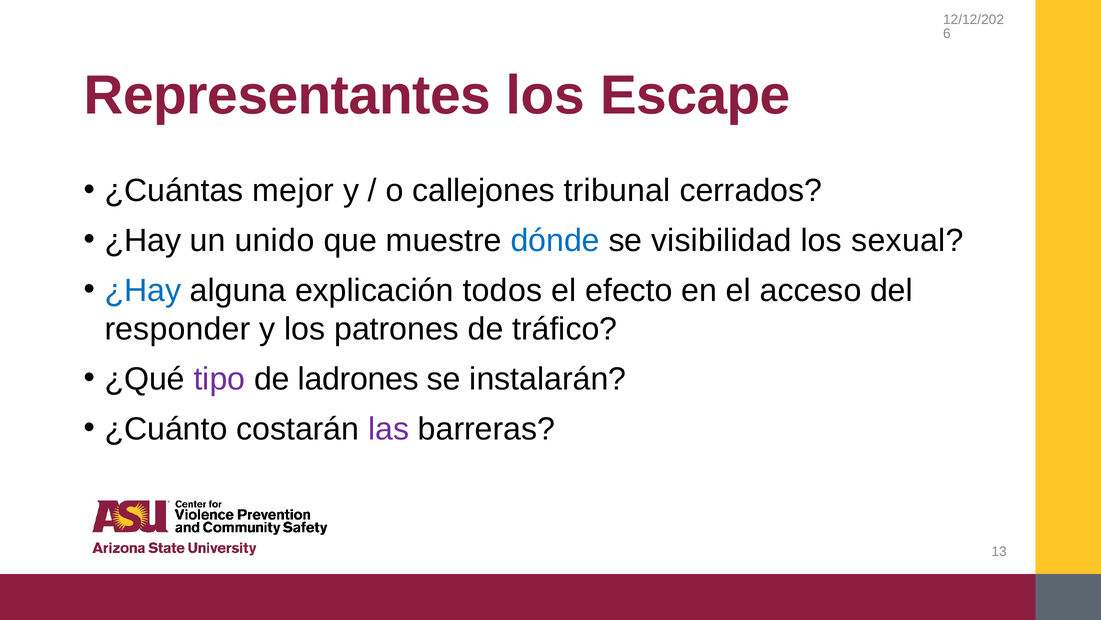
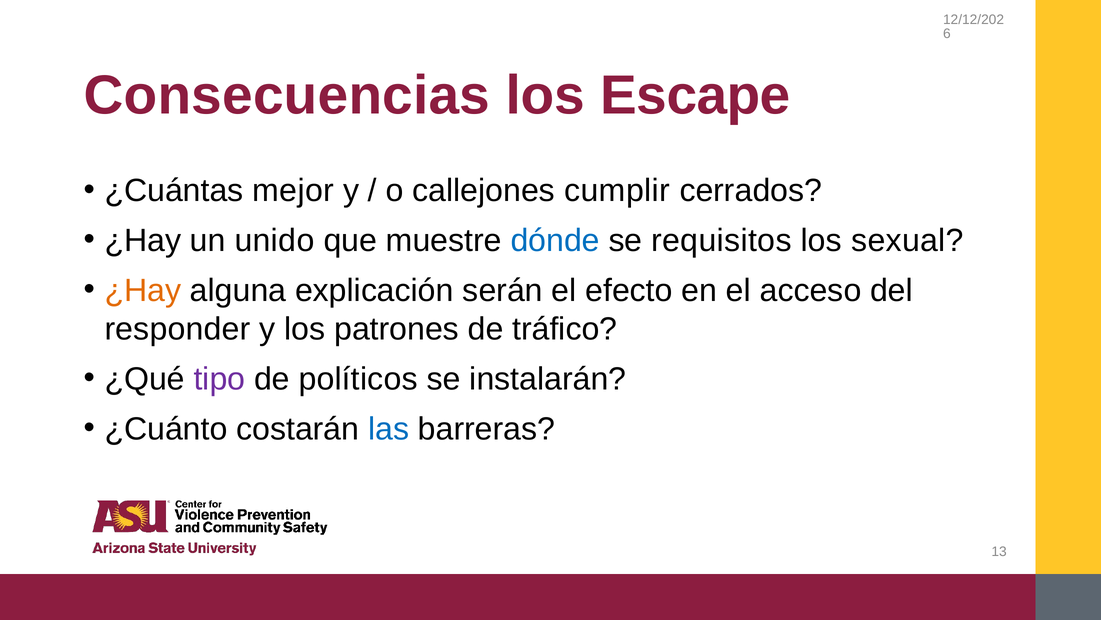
Representantes: Representantes -> Consecuencias (287, 95)
tribunal: tribunal -> cumplir (617, 190)
visibilidad: visibilidad -> requisitos (721, 240)
¿Hay colour: blue -> orange (143, 290)
todos: todos -> serán (503, 290)
ladrones: ladrones -> políticos (358, 379)
las colour: purple -> blue (389, 429)
